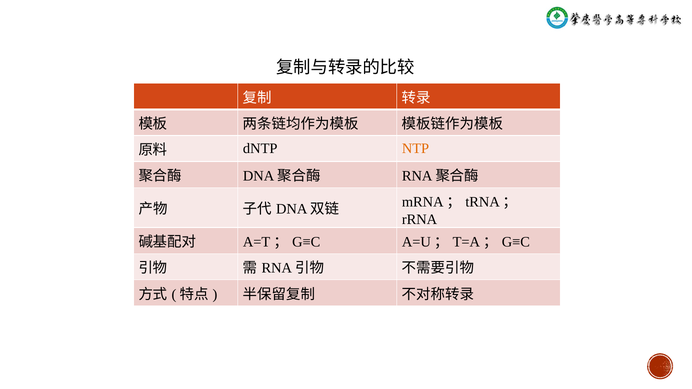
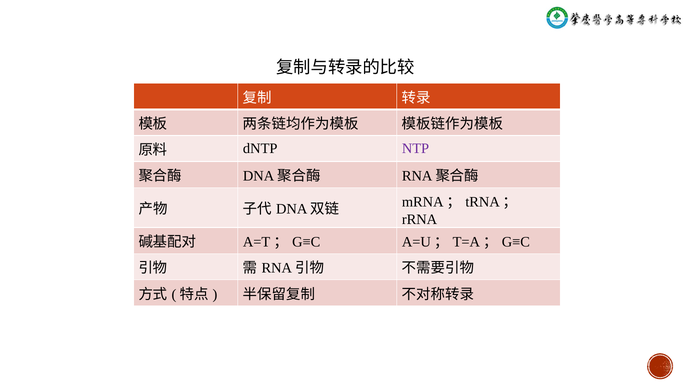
NTP colour: orange -> purple (416, 149)
